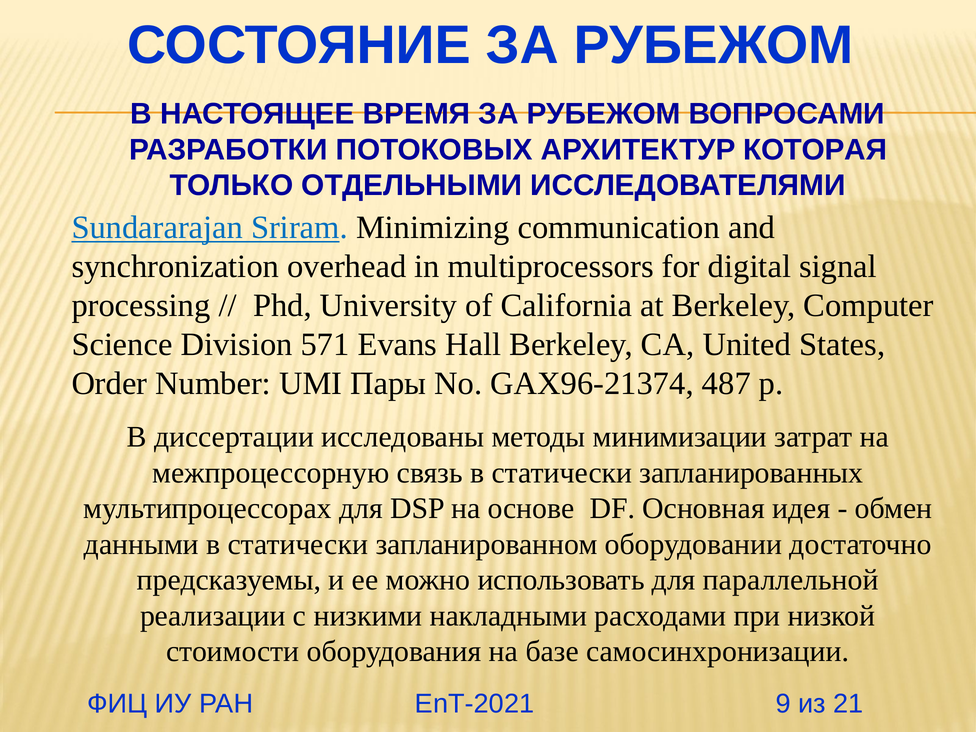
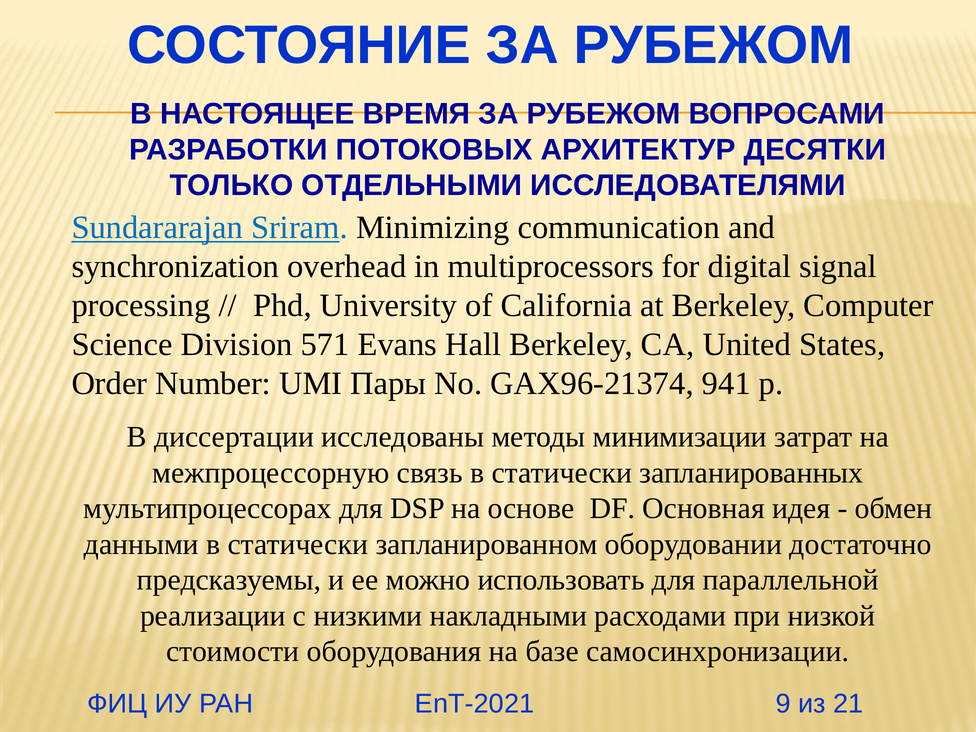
КОТОРАЯ: КОТОРАЯ -> ДЕСЯТКИ (815, 150)
487: 487 -> 941 (726, 383)
